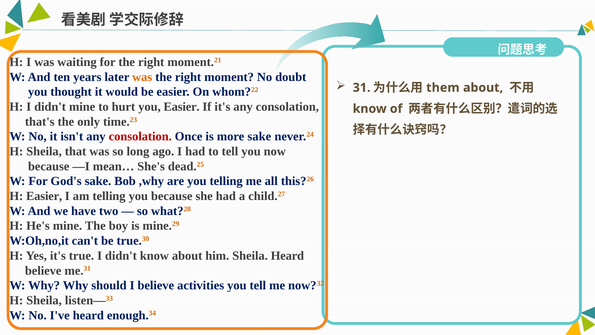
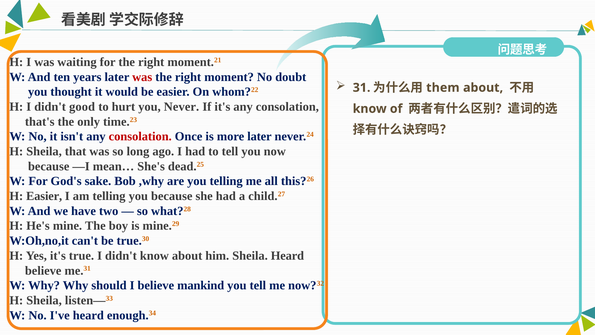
was colour: orange -> red (142, 77)
didn't mine: mine -> good (82, 107)
you Easier: Easier -> Never (181, 107)
more sake: sake -> later (259, 136)
activities: activities -> mankind (201, 285)
